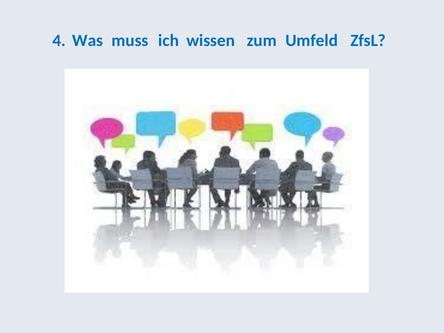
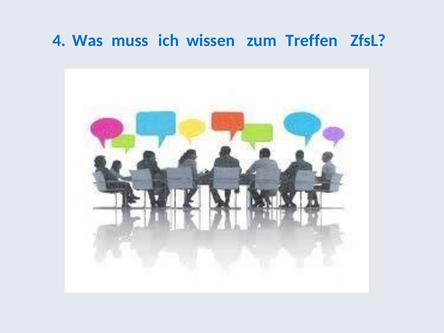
Umfeld: Umfeld -> Treffen (312, 41)
